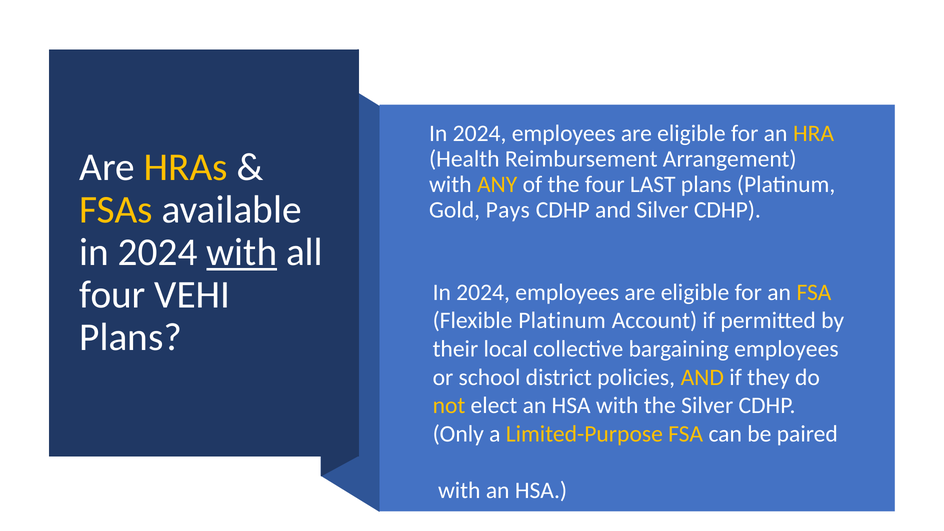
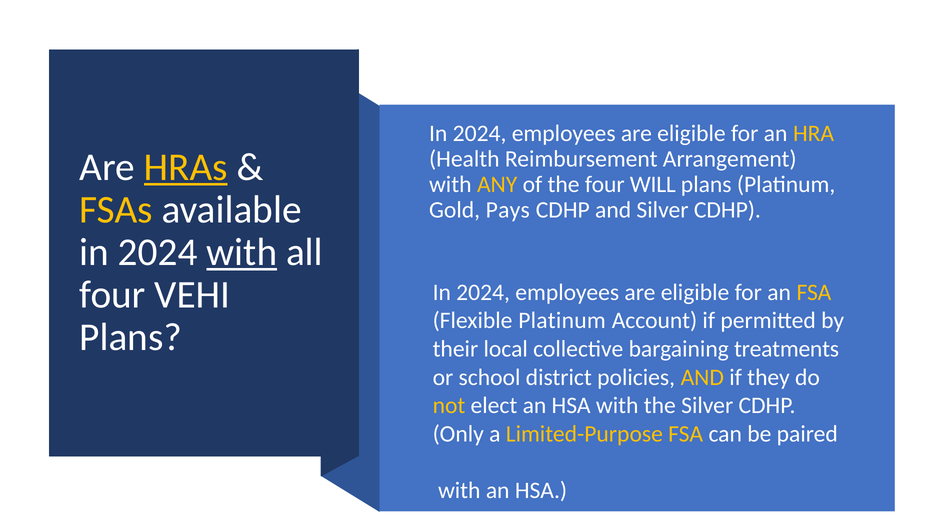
HRAs underline: none -> present (186, 167)
LAST: LAST -> WILL (653, 184)
bargaining employees: employees -> treatments (787, 349)
